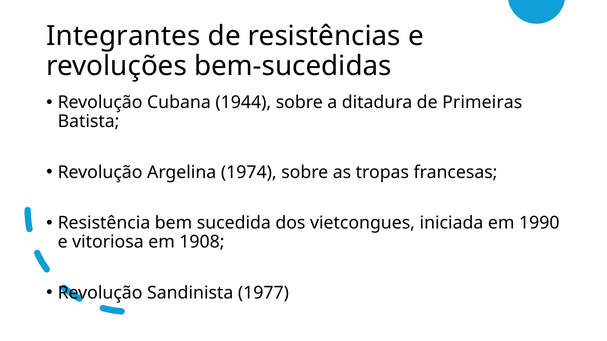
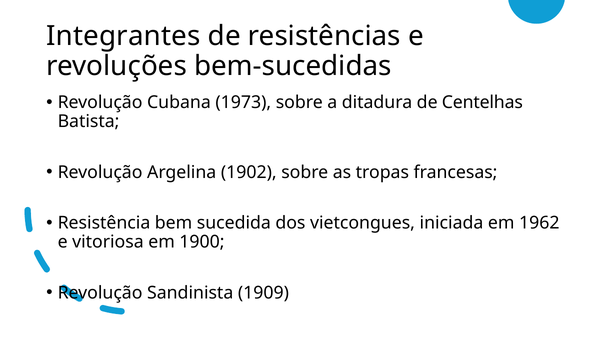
1944: 1944 -> 1973 (243, 103)
Primeiras: Primeiras -> Centelhas (482, 103)
1974: 1974 -> 1902 (249, 172)
1990: 1990 -> 1962 (539, 223)
1908: 1908 -> 1900 (202, 242)
1977: 1977 -> 1909 (263, 293)
